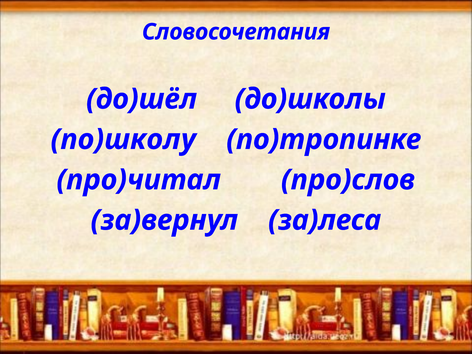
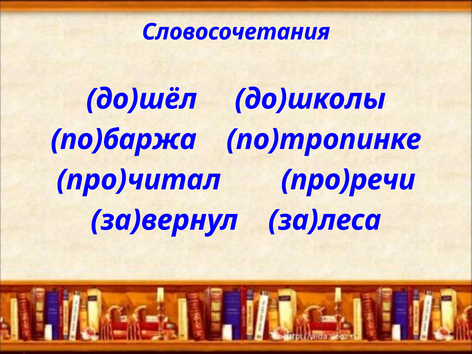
по)школу: по)школу -> по)баржа (124, 139)
про)слов: про)слов -> про)речи (348, 180)
